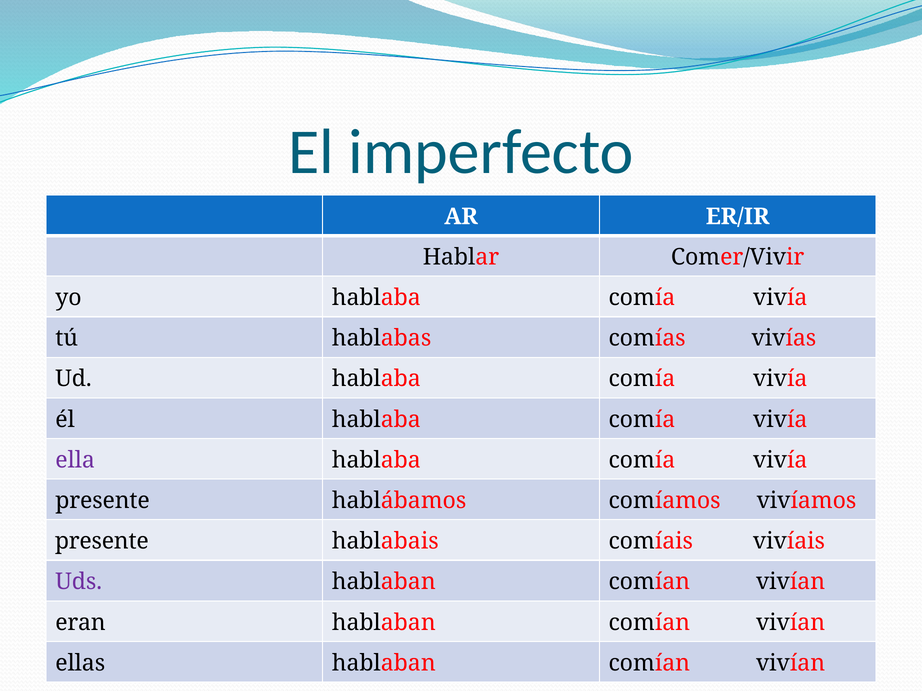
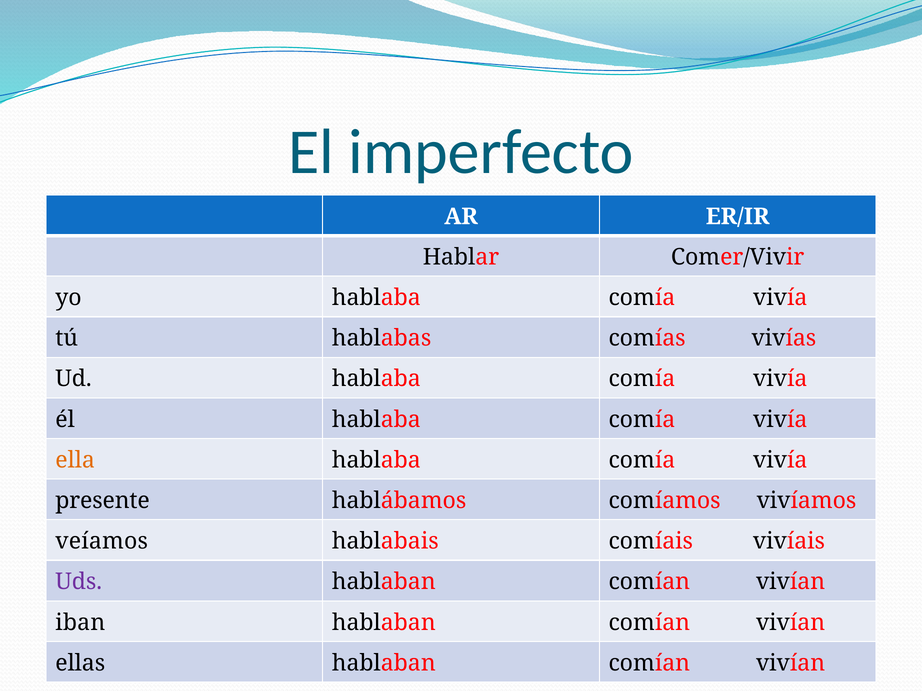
ella colour: purple -> orange (75, 460)
presente: presente -> veíamos (102, 542)
eran: eran -> iban (80, 623)
